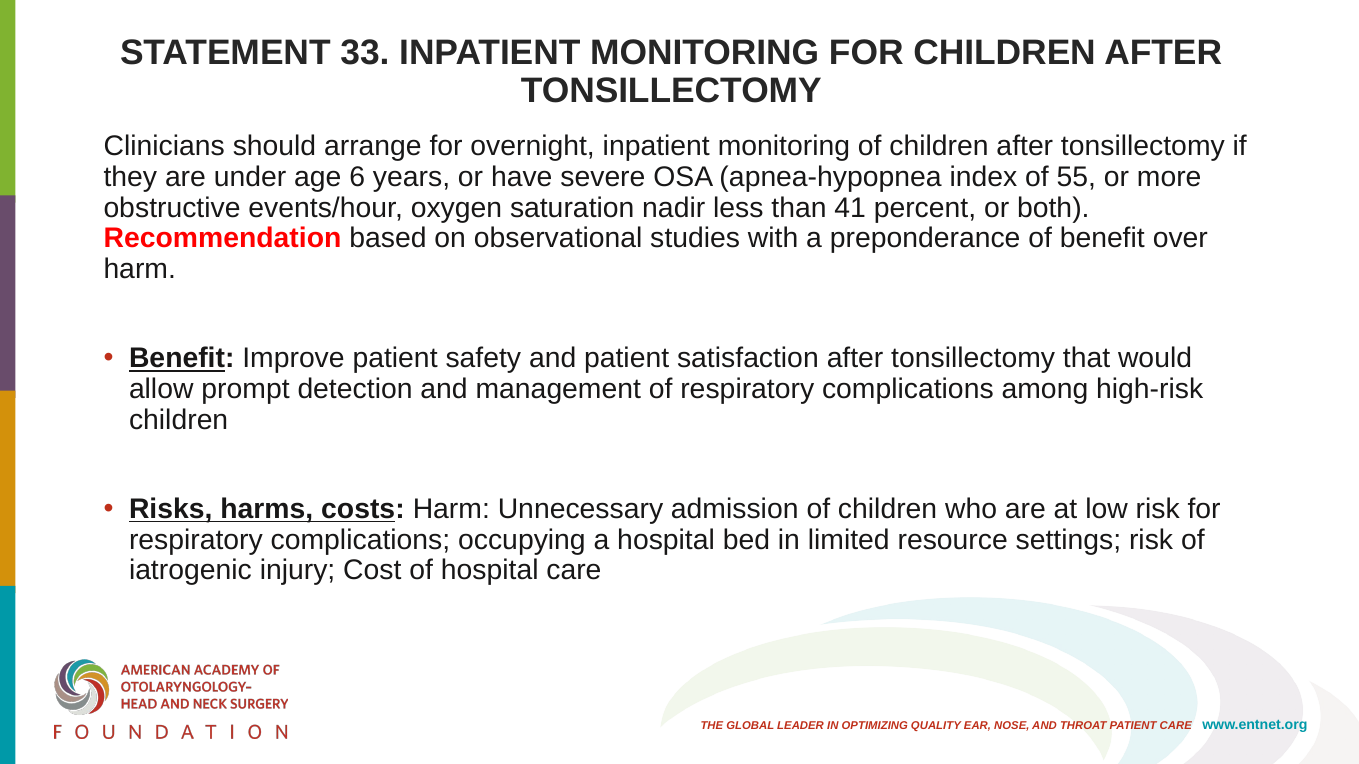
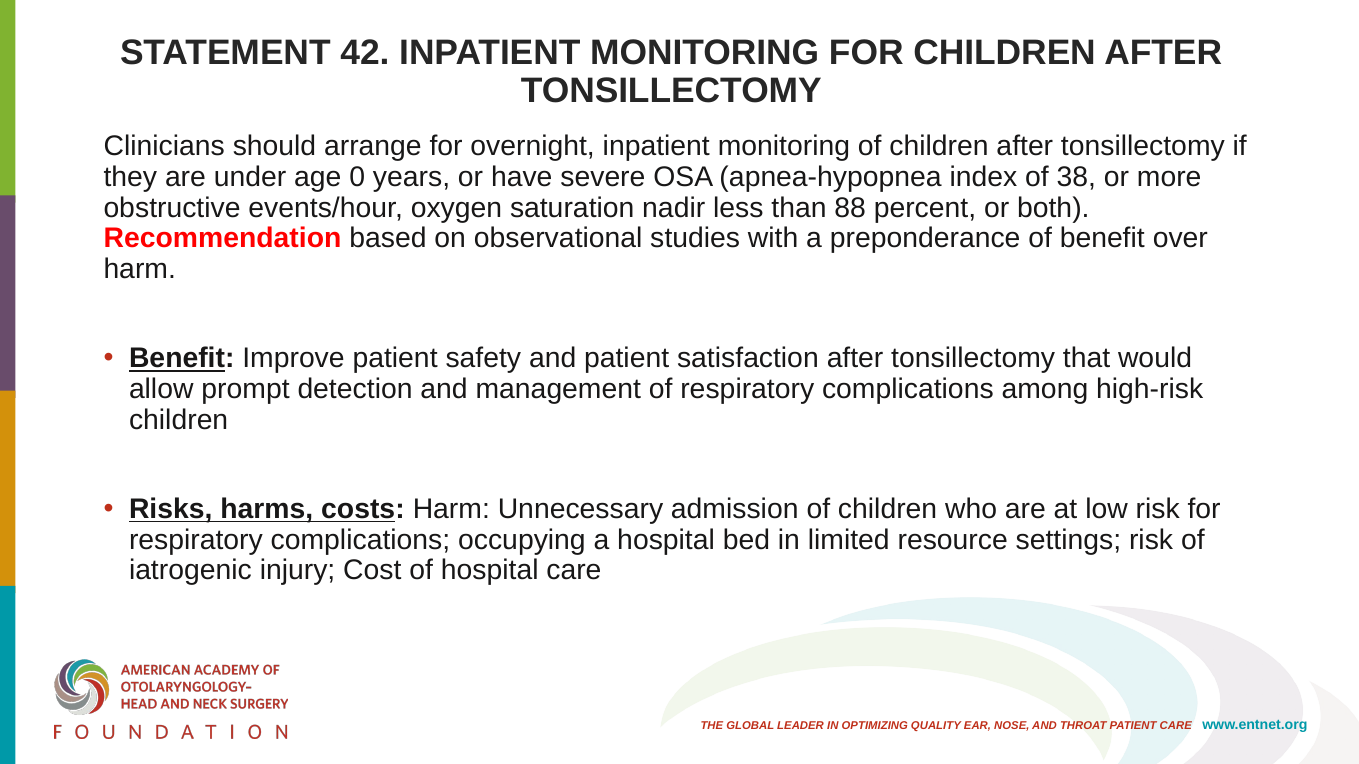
33: 33 -> 42 (365, 53)
6: 6 -> 0 (357, 177)
55: 55 -> 38 (1076, 177)
41: 41 -> 88 (850, 208)
